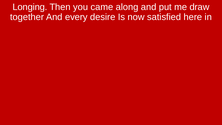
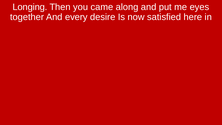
draw: draw -> eyes (199, 7)
